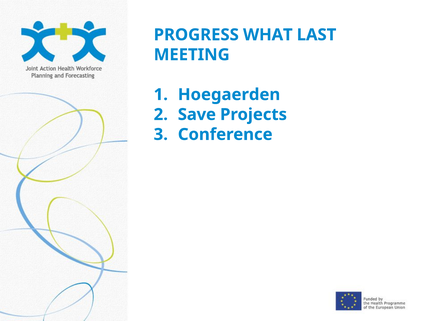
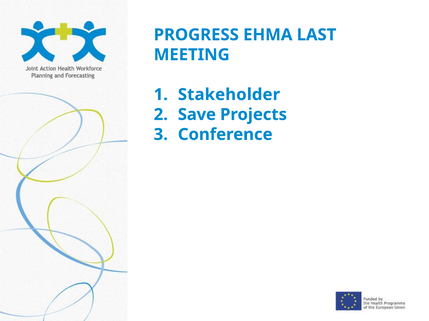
WHAT: WHAT -> EHMA (268, 35)
Hoegaerden: Hoegaerden -> Stakeholder (229, 95)
